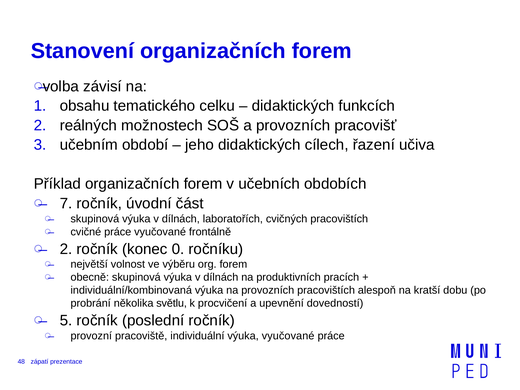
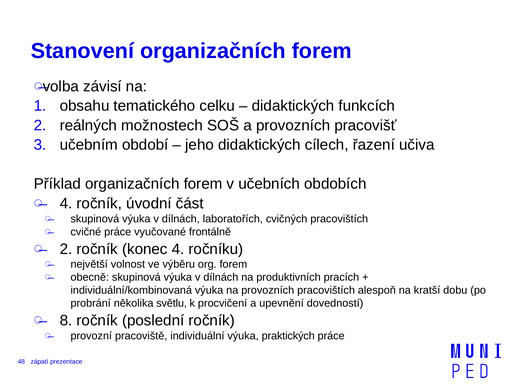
7: 7 -> 4 (66, 203)
konec 0: 0 -> 4 (178, 249)
5: 5 -> 8 (66, 321)
výuka vyučované: vyučované -> praktických (288, 336)
